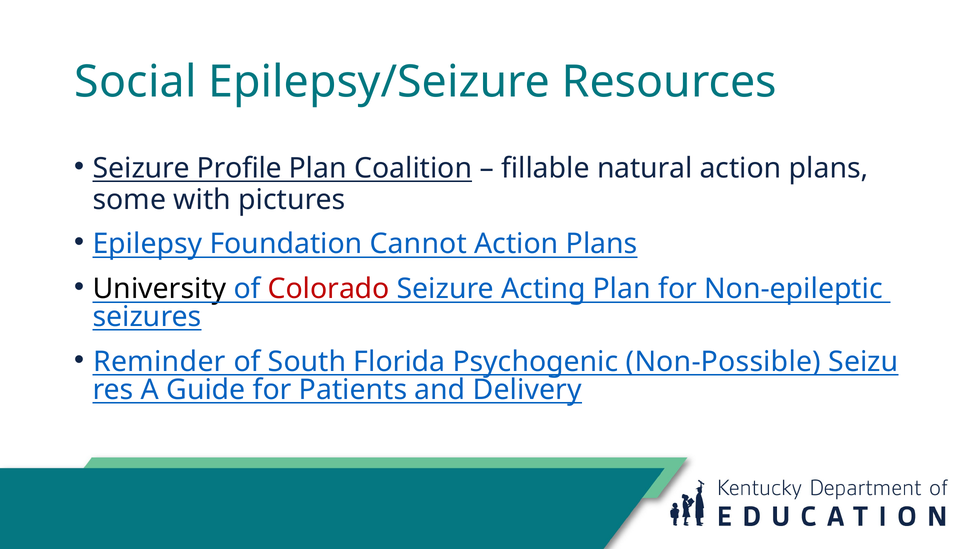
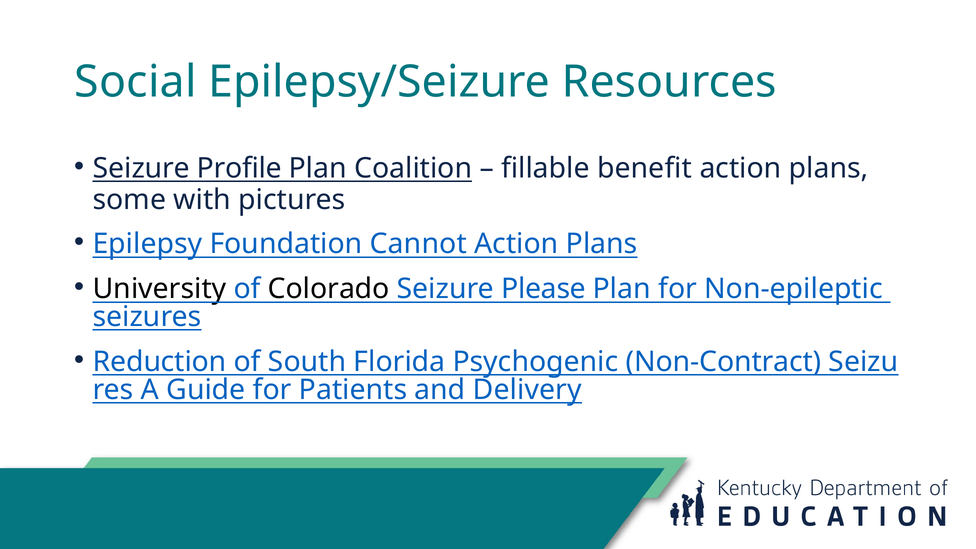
natural: natural -> benefit (645, 168)
Colorado colour: red -> black (329, 289)
Acting: Acting -> Please (544, 289)
Reminder: Reminder -> Reduction (160, 362)
Non-Possible: Non-Possible -> Non-Contract (724, 362)
